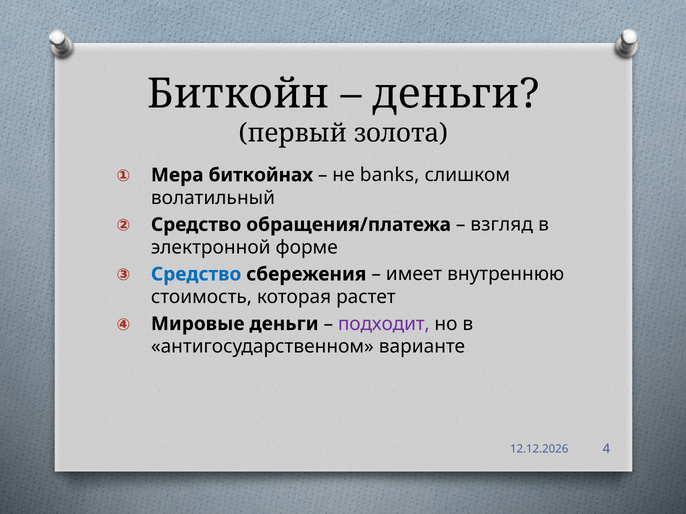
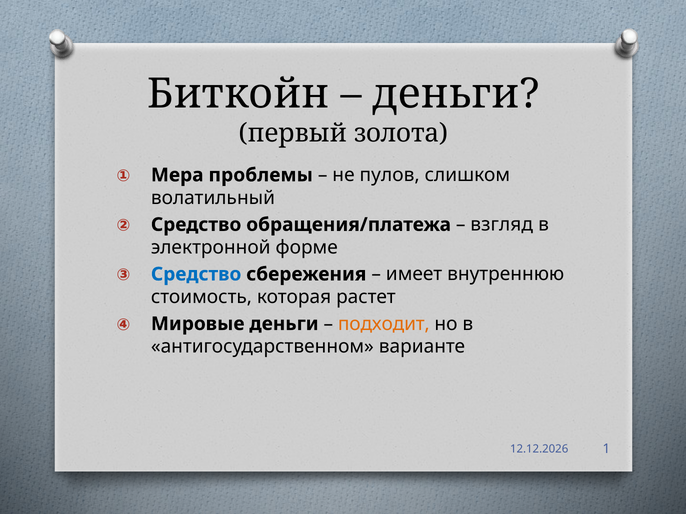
биткойнах: биткойнах -> проблемы (261, 175)
banks: banks -> пулов (390, 175)
подходит colour: purple -> orange (384, 324)
4: 4 -> 1 (606, 449)
